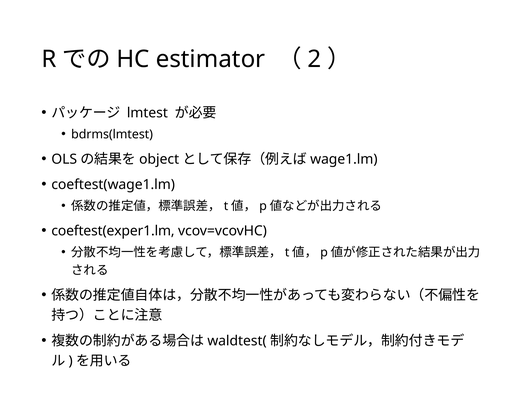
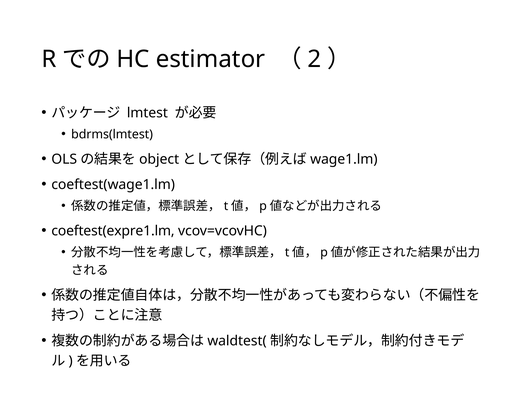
coeftest(exper1.lm: coeftest(exper1.lm -> coeftest(expre1.lm (113, 231)
